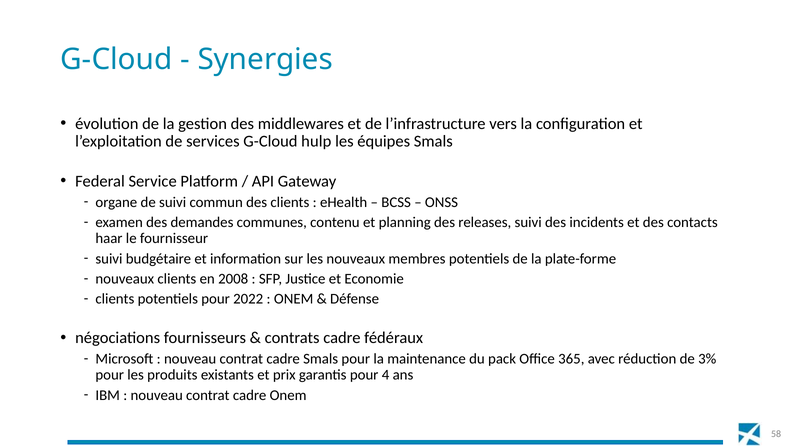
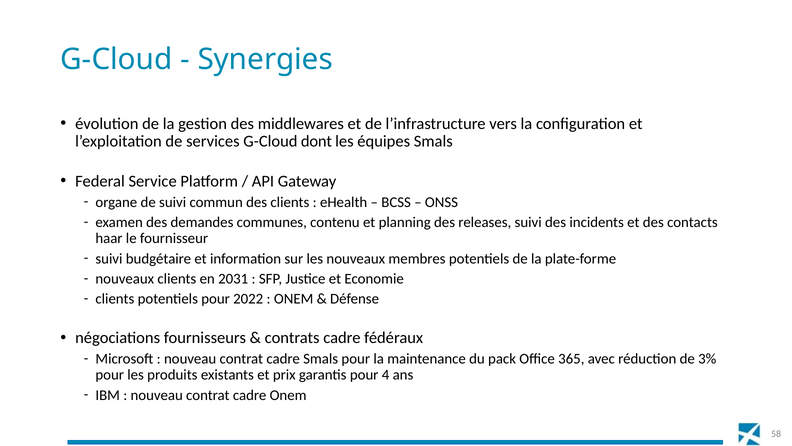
hulp: hulp -> dont (316, 141)
2008: 2008 -> 2031 (233, 279)
